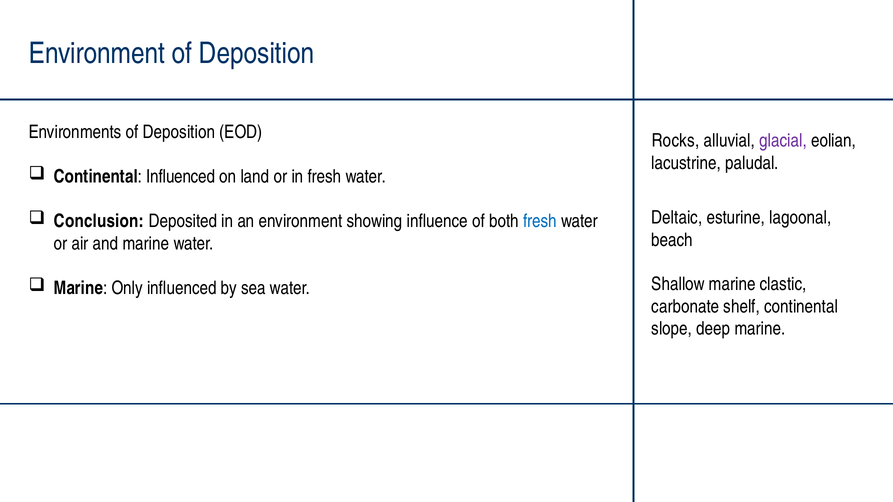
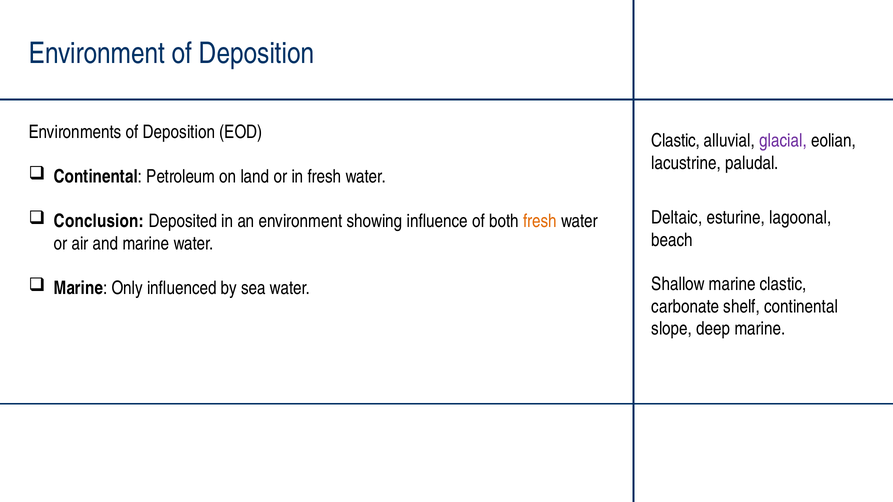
Rocks: Rocks -> Clastic (676, 141)
Continental Influenced: Influenced -> Petroleum (181, 177)
fresh colour: blue -> orange (540, 221)
